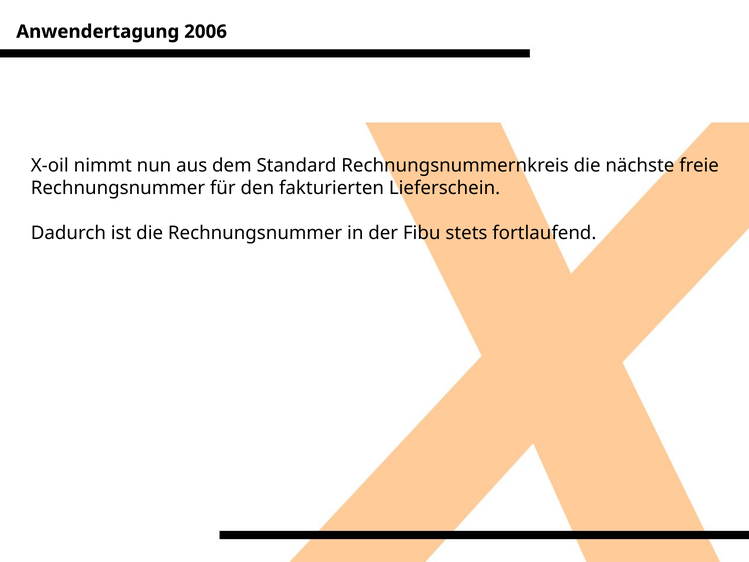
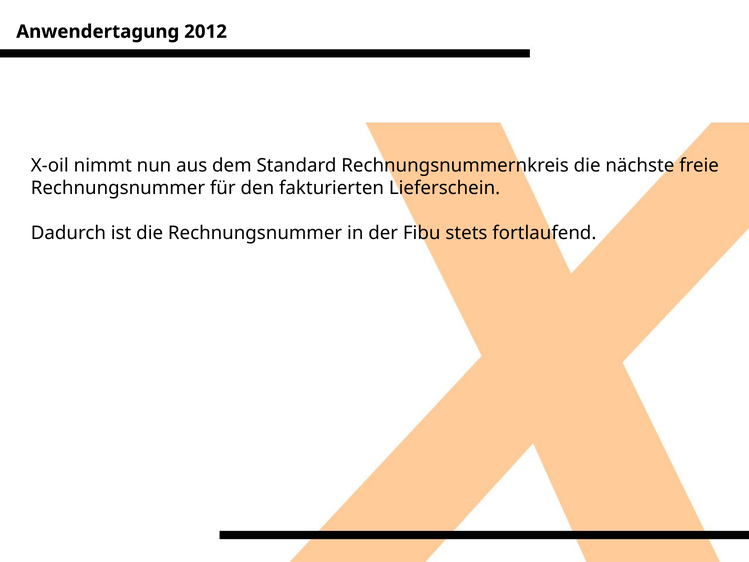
2006: 2006 -> 2012 (206, 32)
